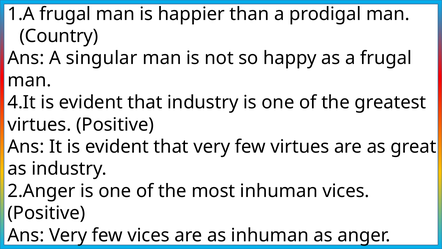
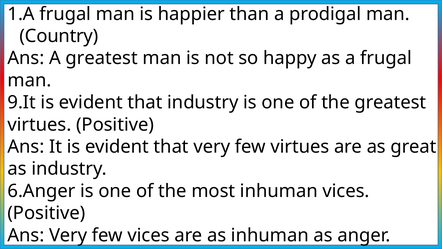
A singular: singular -> greatest (102, 58)
4.It: 4.It -> 9.It (22, 102)
2.Anger: 2.Anger -> 6.Anger (41, 191)
